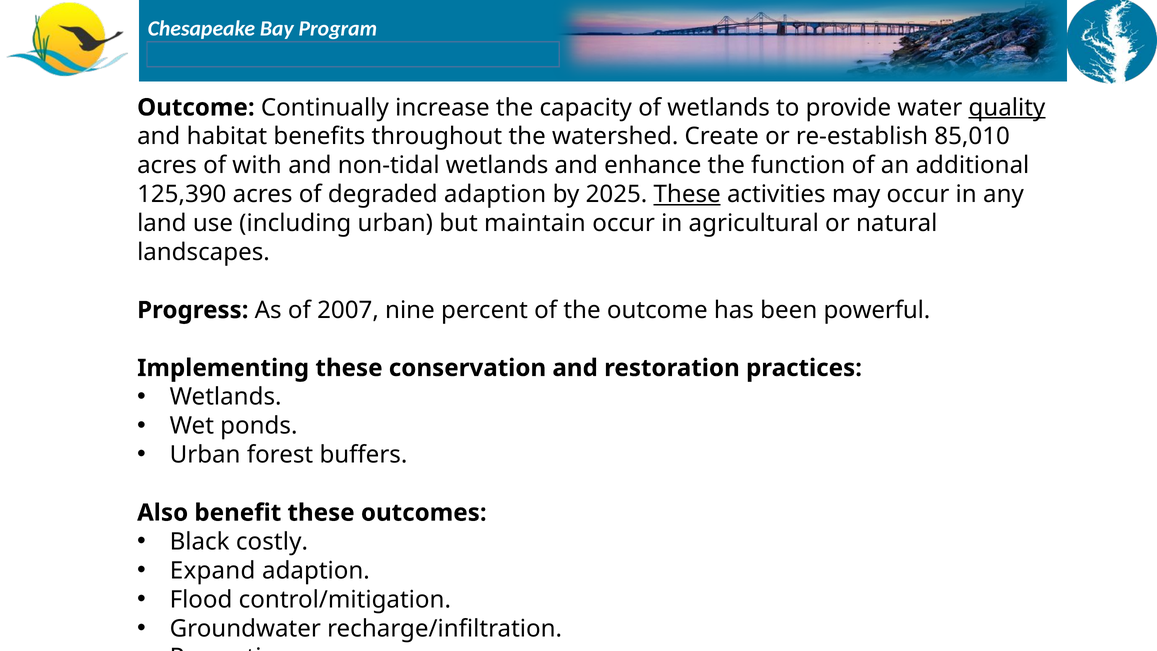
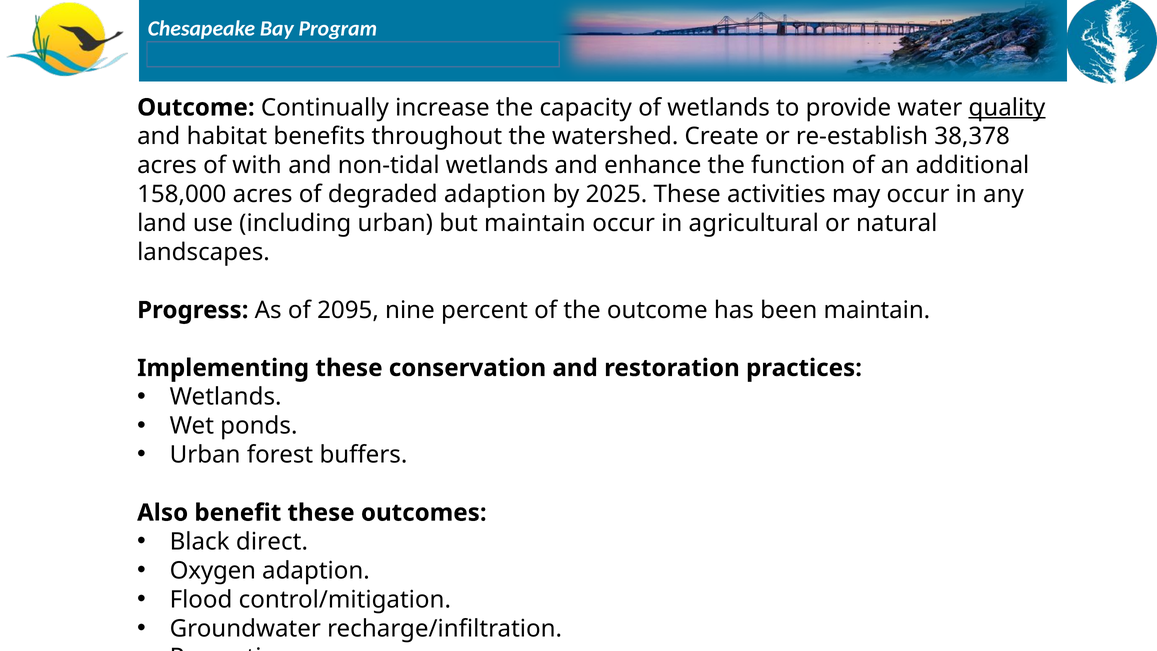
85,010: 85,010 -> 38,378 (972, 136)
125,390: 125,390 -> 158,000 (182, 194)
These underline: present -> none (687, 194)
2007: 2007 -> 2095 (348, 310)
been powerful: powerful -> maintain (877, 310)
costly: costly -> direct (272, 542)
Expand: Expand -> Oxygen (213, 570)
